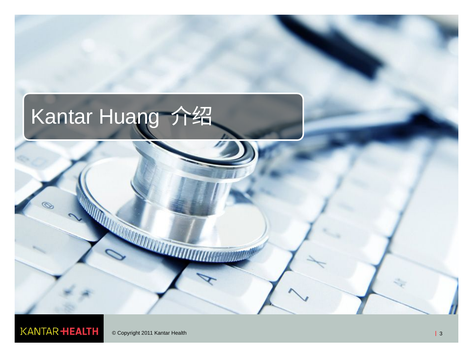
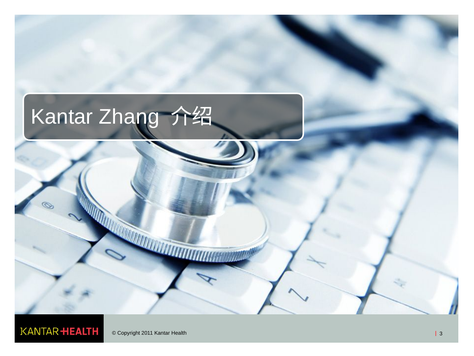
Huang: Huang -> Zhang (129, 117)
